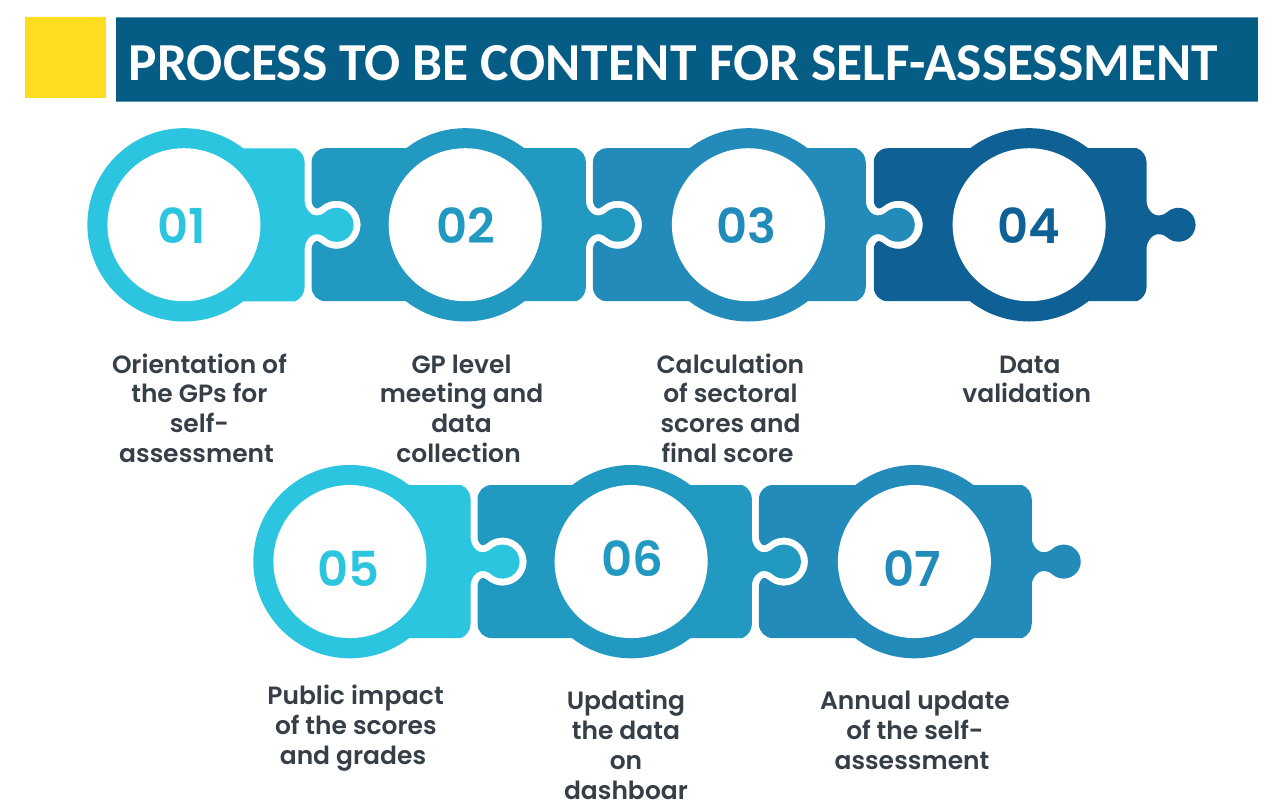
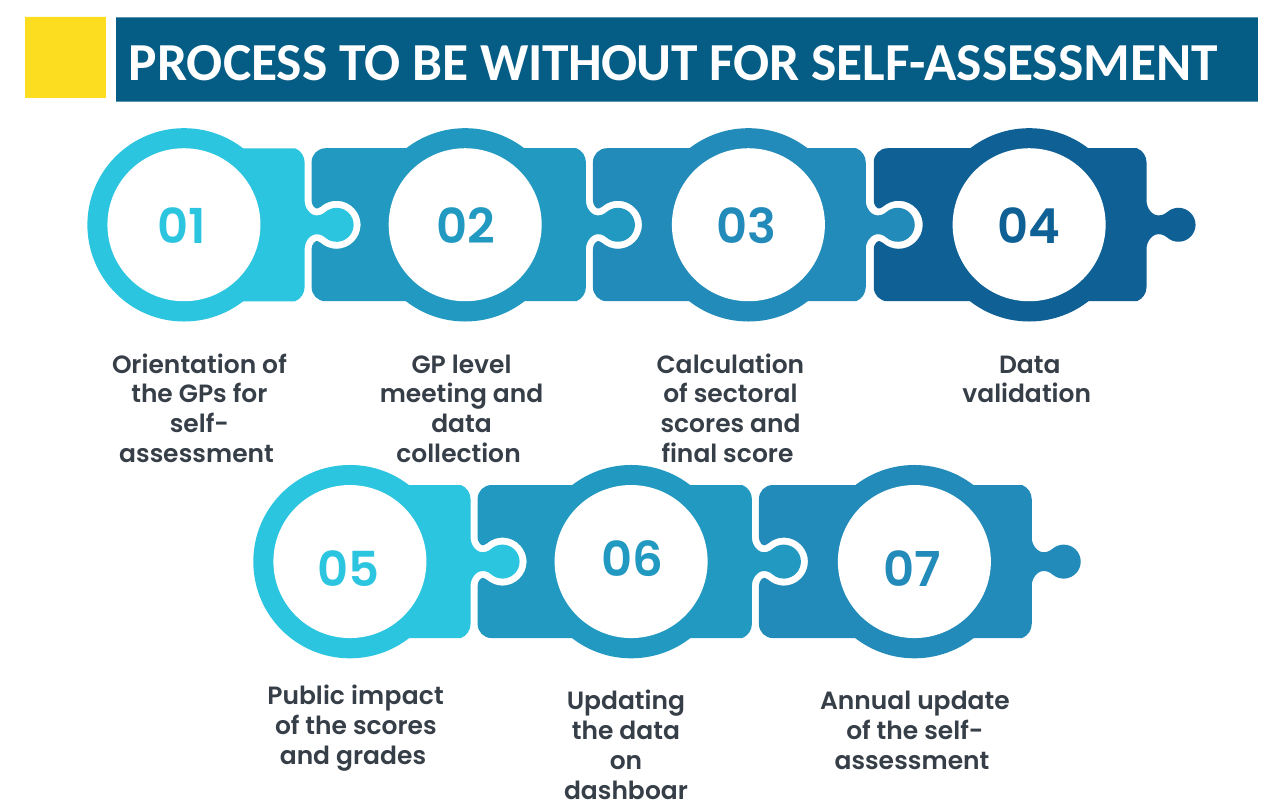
CONTENT: CONTENT -> WITHOUT (589, 63)
